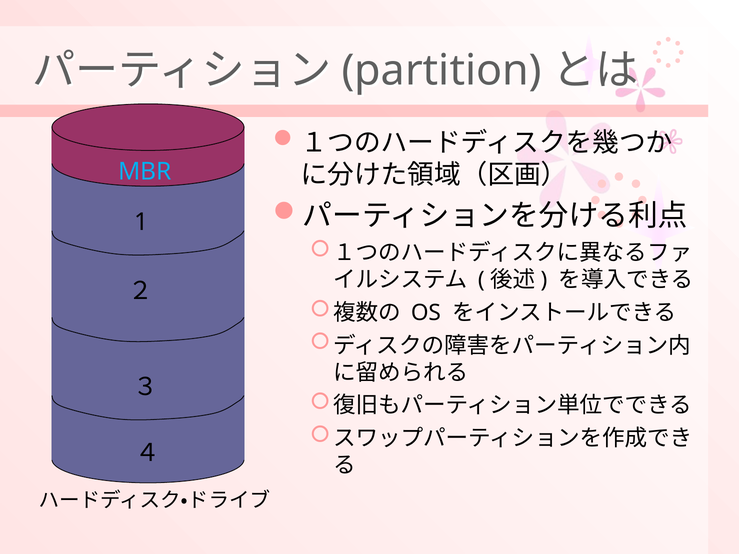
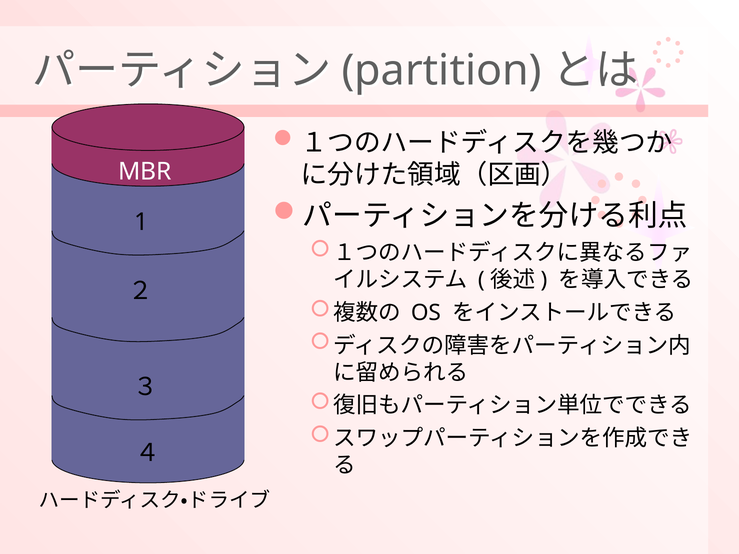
MBR colour: light blue -> white (145, 171)
